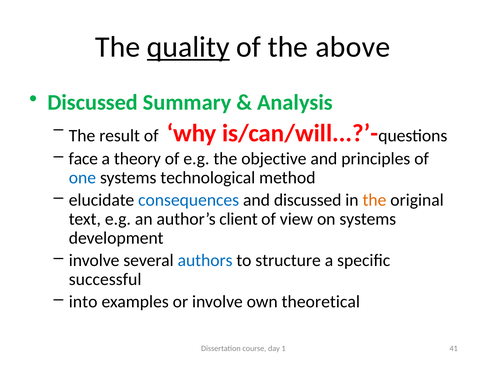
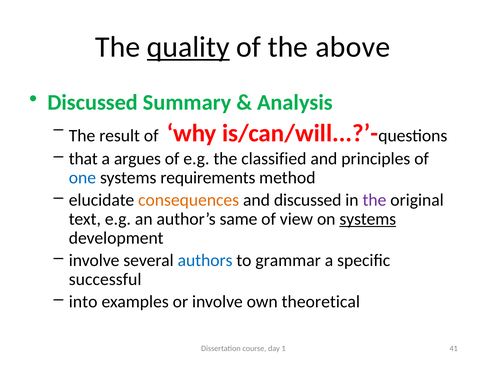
face: face -> that (83, 159)
theory: theory -> argues (137, 159)
objective: objective -> classified (274, 159)
technological: technological -> requirements (208, 178)
consequences colour: blue -> orange (189, 200)
the colour: orange -> purple (374, 200)
client: client -> same (239, 219)
systems underline: none -> present (368, 219)
structure: structure -> grammar (288, 261)
